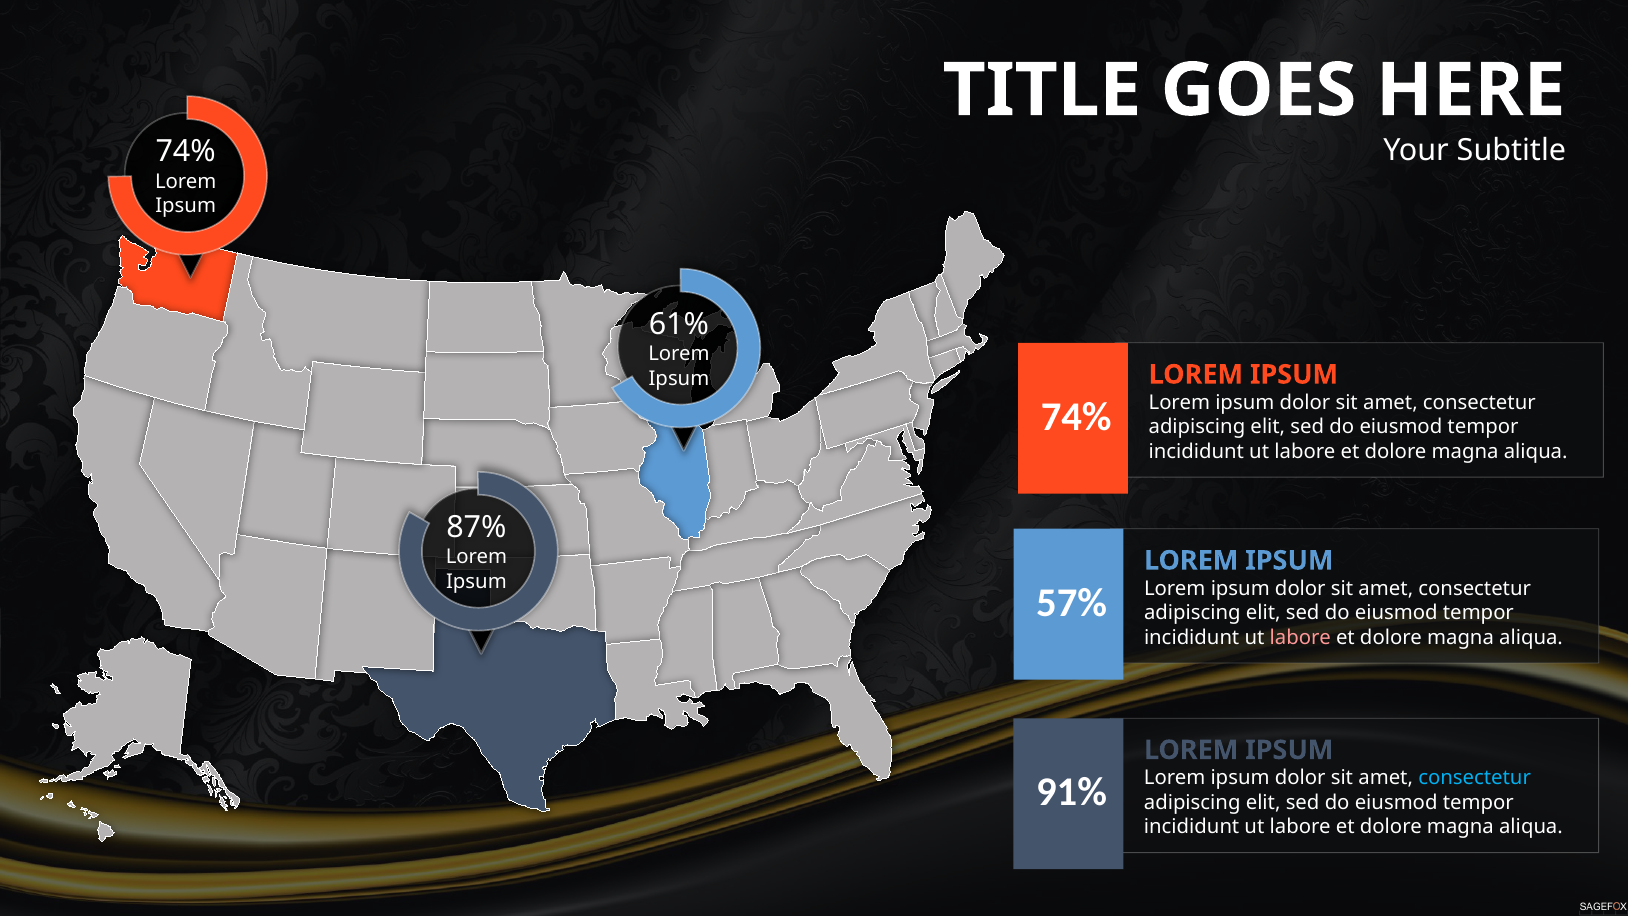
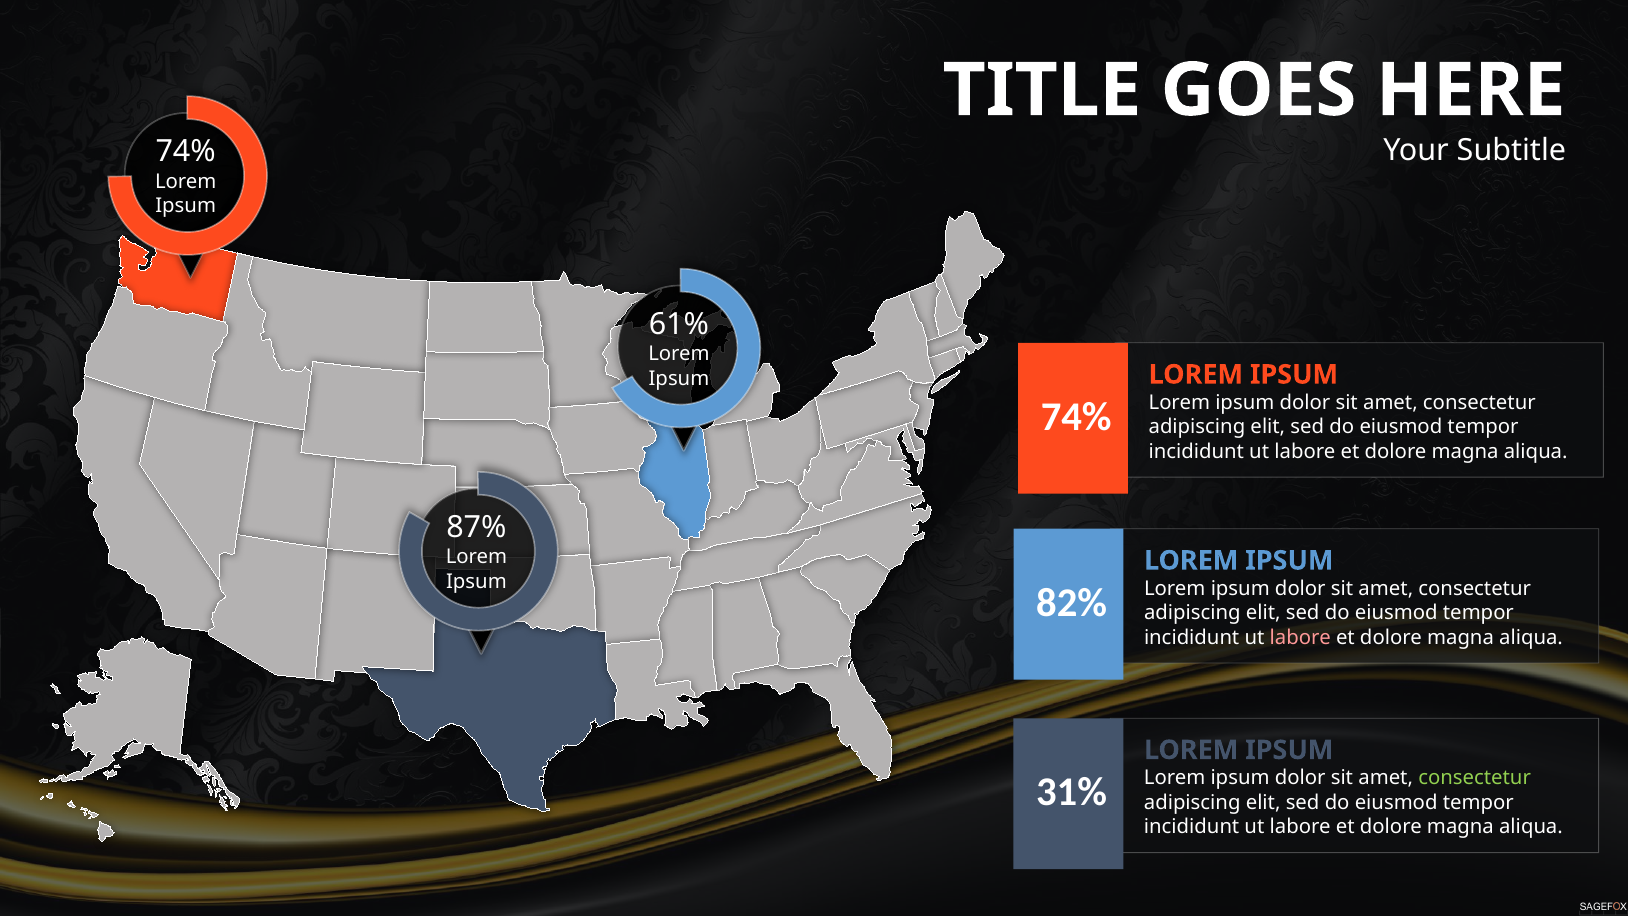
57%: 57% -> 82% (1072, 603)
consectetur colour: light blue -> light green (1475, 778)
91%: 91% -> 31% (1072, 792)
